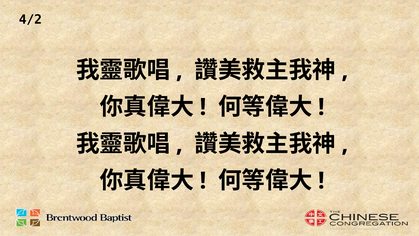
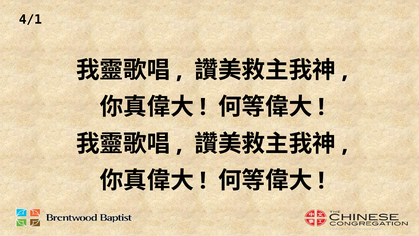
4/2: 4/2 -> 4/1 (30, 20)
